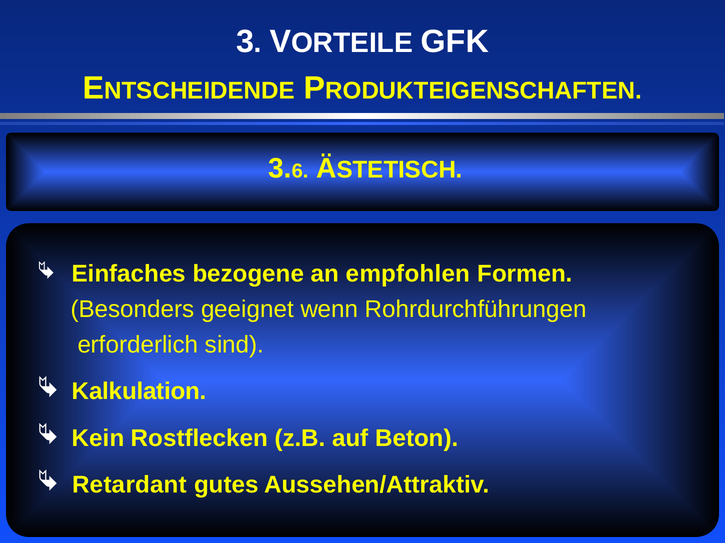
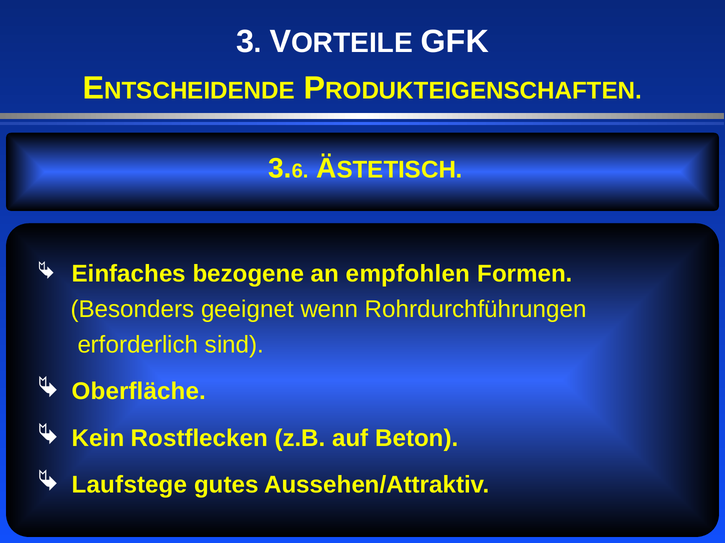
Kalkulation: Kalkulation -> Oberfläche (139, 392)
Retardant: Retardant -> Laufstege (130, 486)
